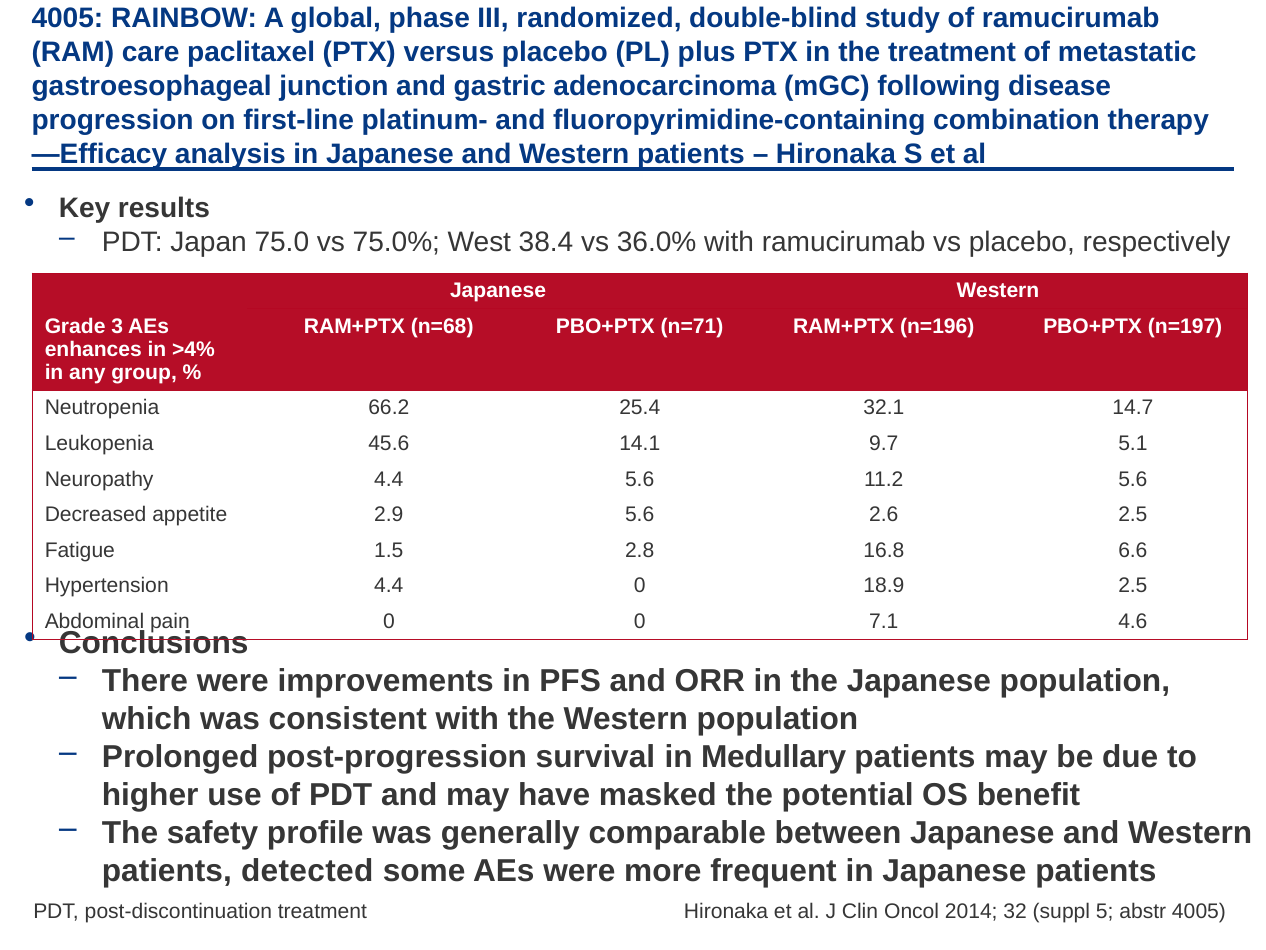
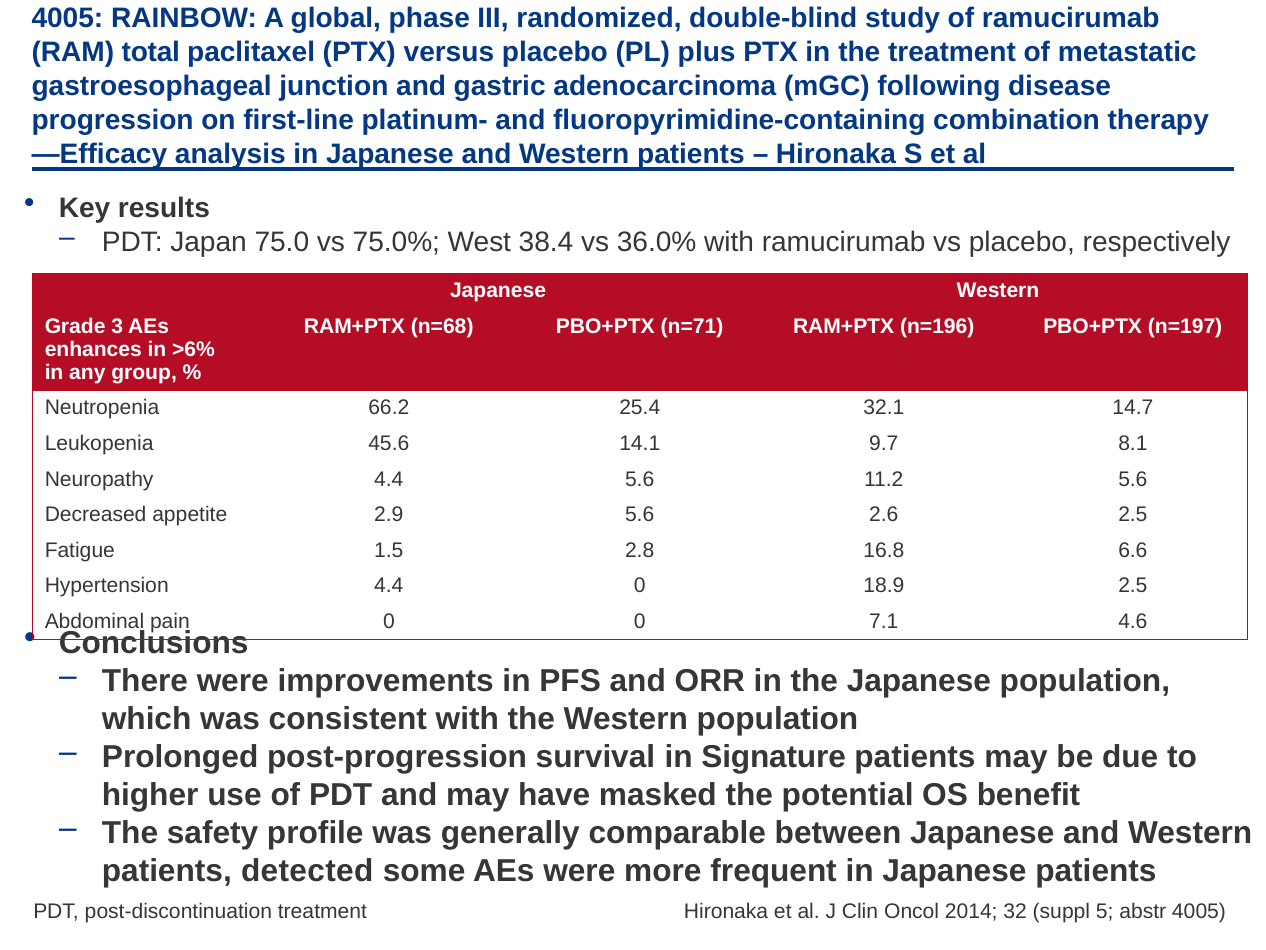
care: care -> total (151, 52)
>4%: >4% -> >6% (194, 349)
5.1: 5.1 -> 8.1 (1133, 443)
Medullary: Medullary -> Signature (774, 757)
